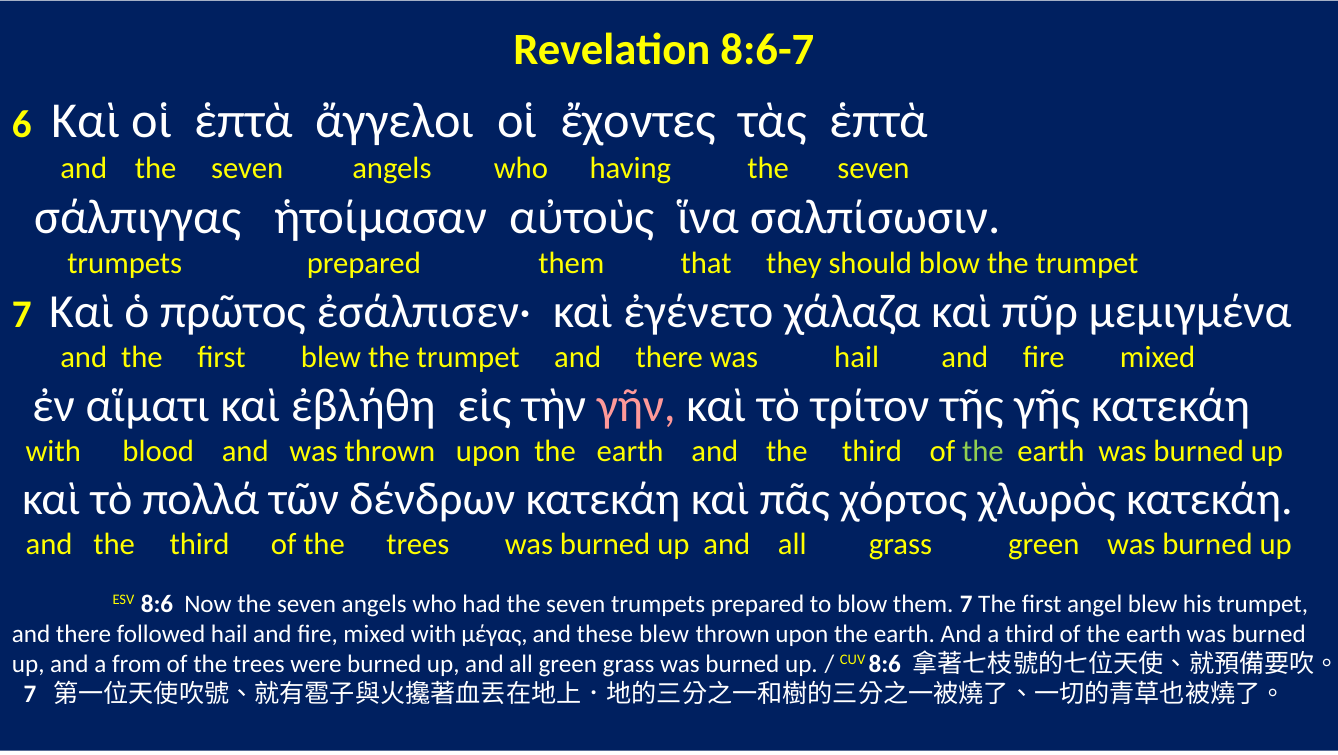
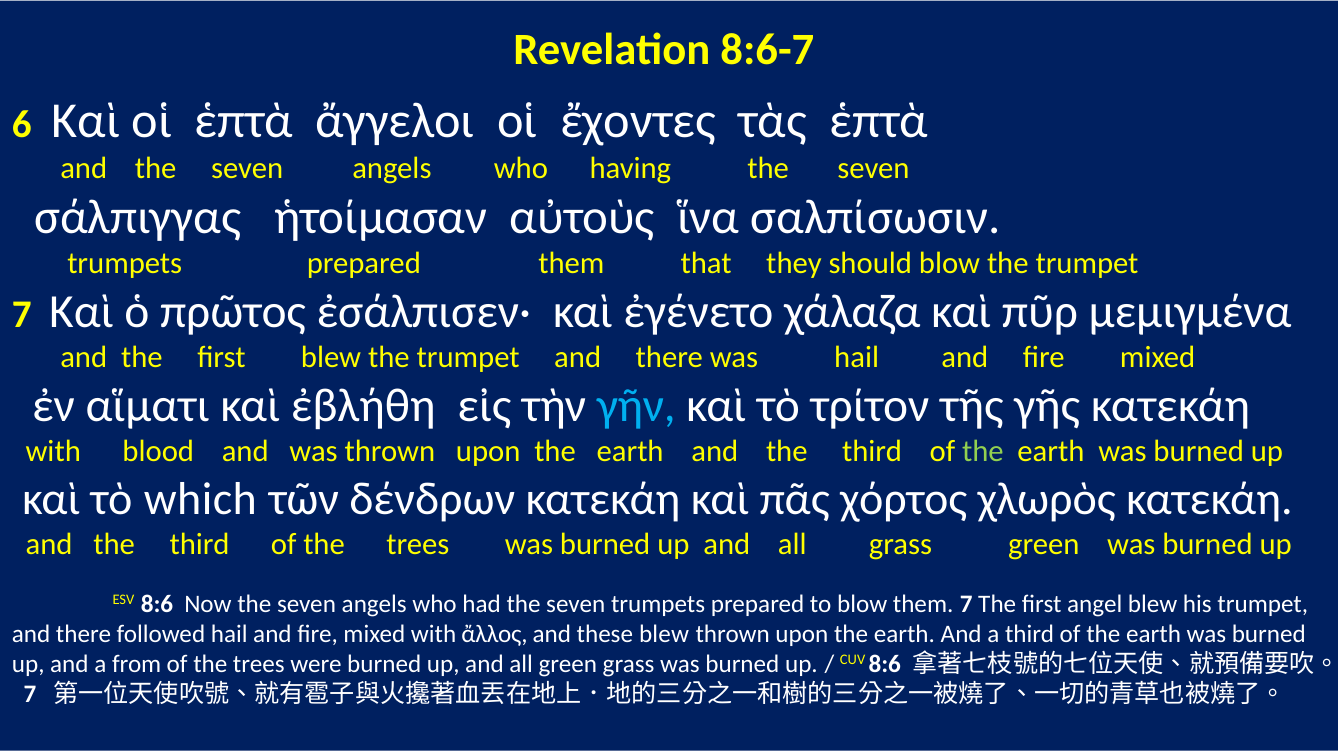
γῆν colour: pink -> light blue (636, 406)
πολλά: πολλά -> which (200, 498)
μέγας: μέγας -> ἄλλος (494, 634)
